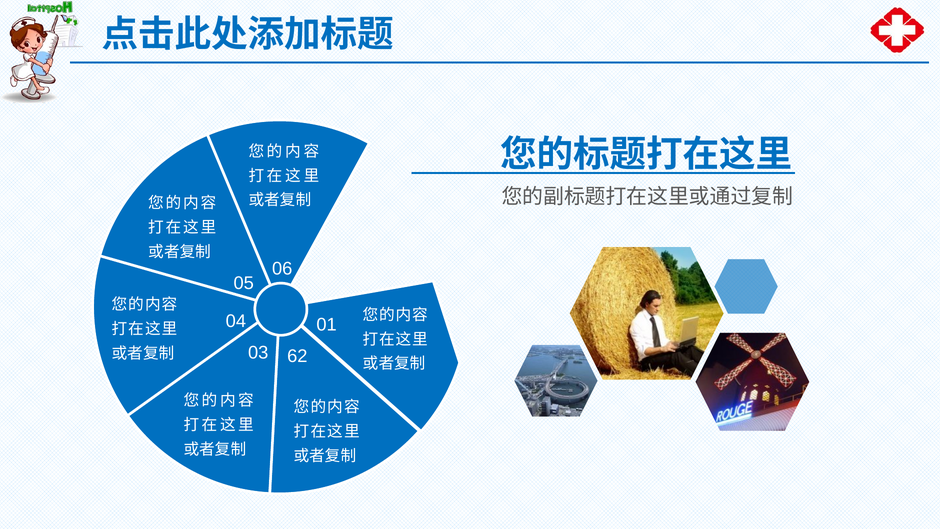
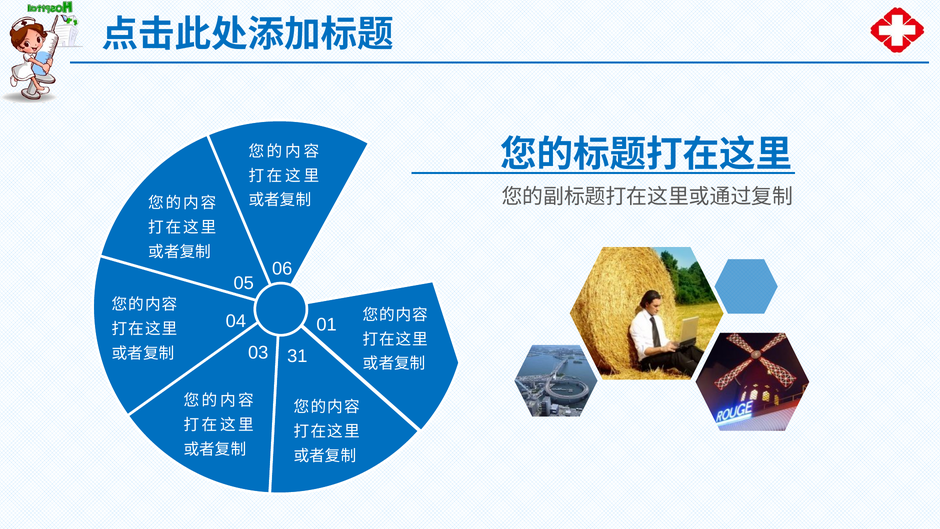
62: 62 -> 31 (297, 356)
